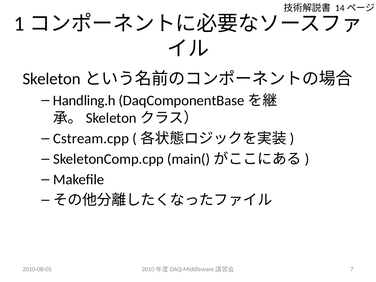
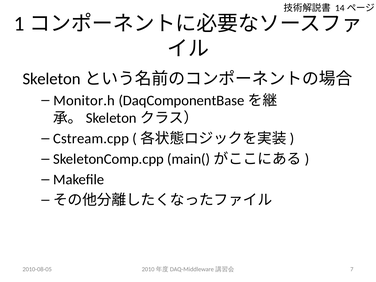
Handling.h: Handling.h -> Monitor.h (84, 100)
